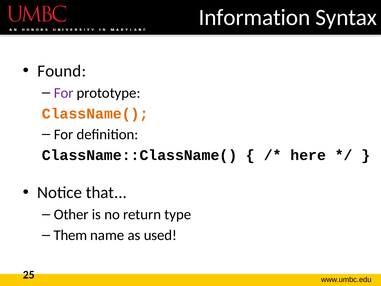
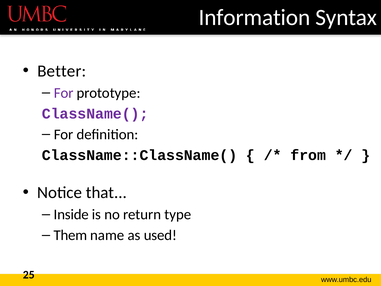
Found: Found -> Better (62, 71)
ClassName( colour: orange -> purple (95, 114)
here: here -> from (308, 155)
Other: Other -> Inside (71, 214)
